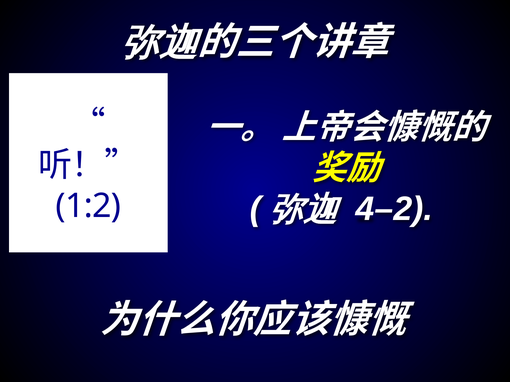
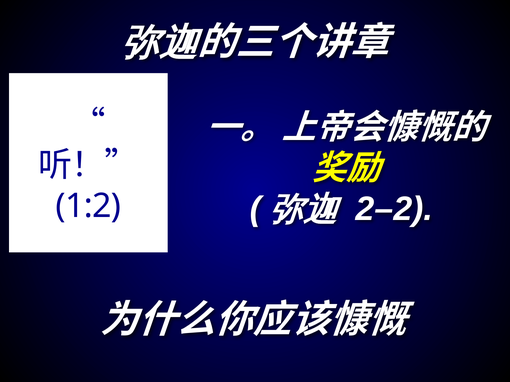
4–2: 4–2 -> 2–2 (394, 209)
